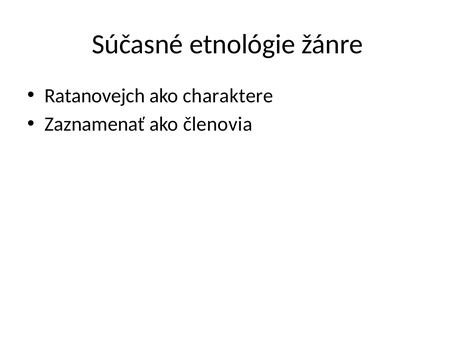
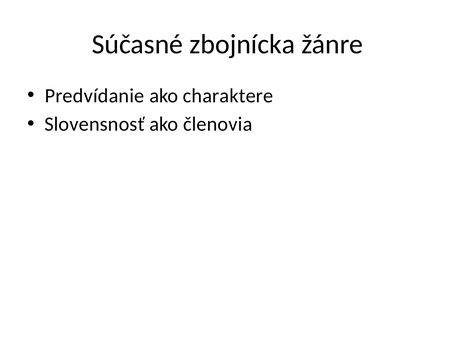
etnológie: etnológie -> zbojnícka (242, 44)
Ratanovejch: Ratanovejch -> Predvídanie (95, 95)
Zaznamenať: Zaznamenať -> Slovensnosť (95, 124)
